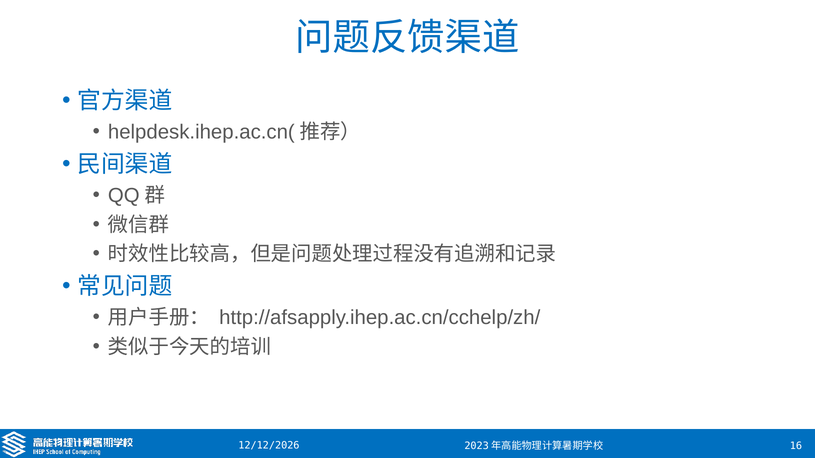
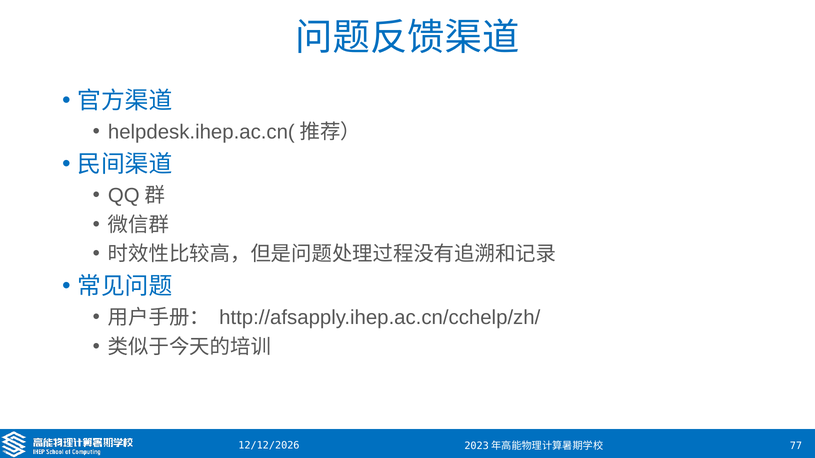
16: 16 -> 77 (796, 446)
